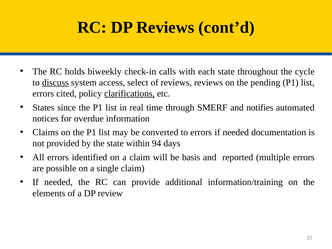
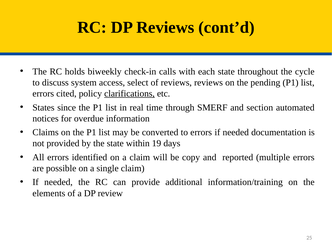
discuss underline: present -> none (55, 83)
notifies: notifies -> section (260, 107)
94: 94 -> 19 (157, 143)
basis: basis -> copy (191, 157)
